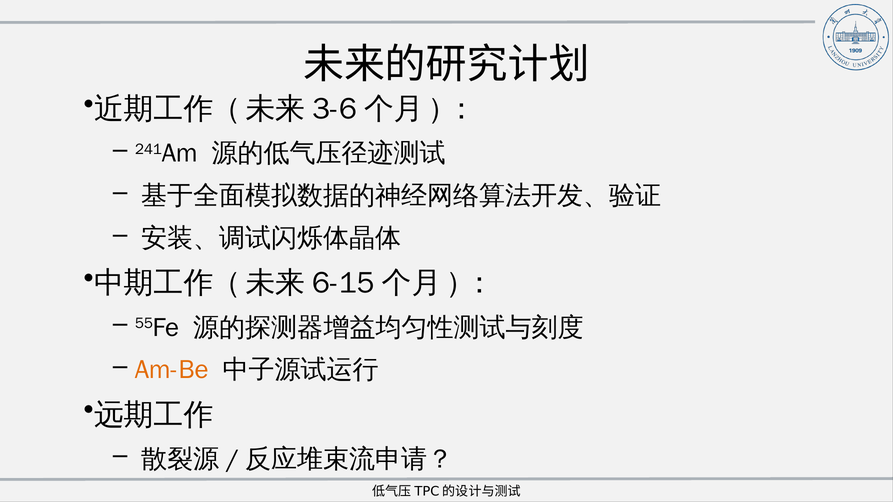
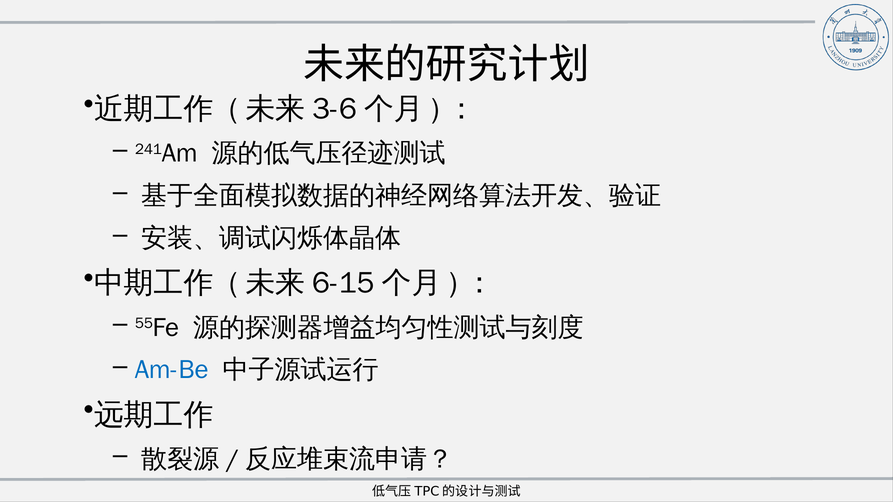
Am-Be colour: orange -> blue (172, 370)
